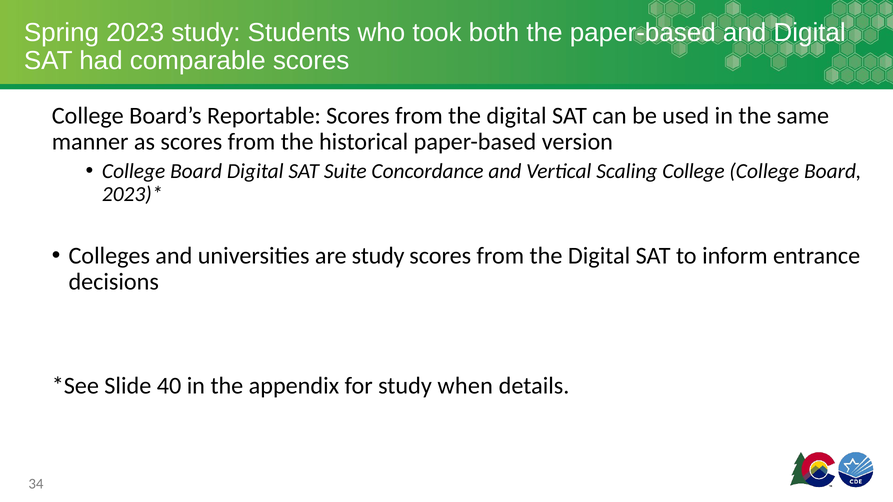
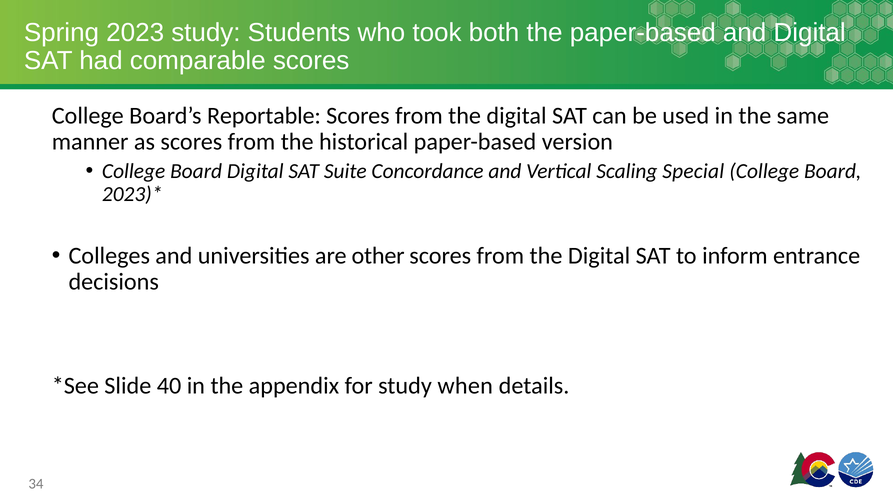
Scaling College: College -> Special (693, 171)
are study: study -> other (378, 256)
